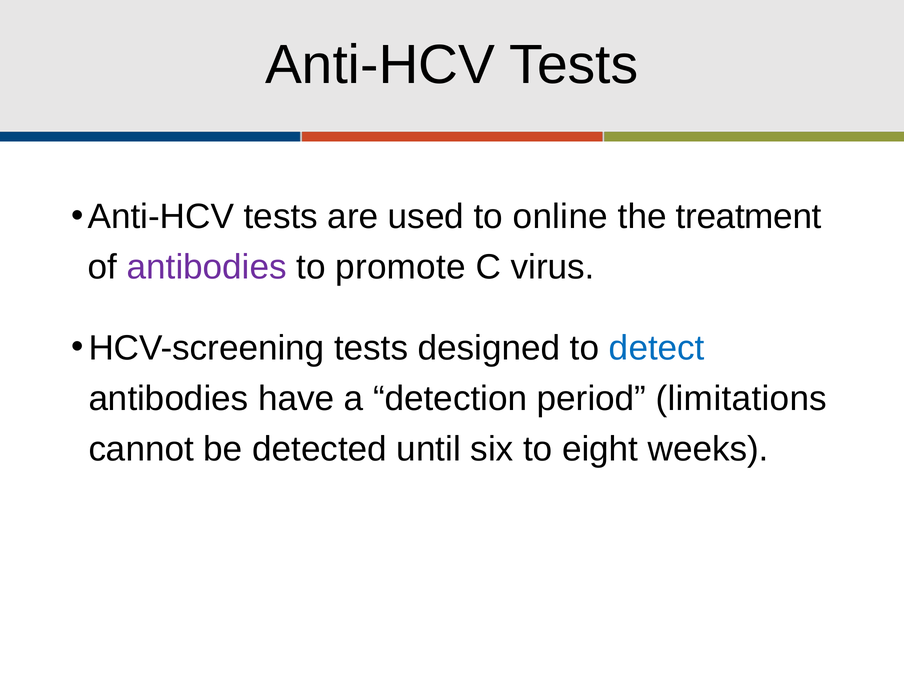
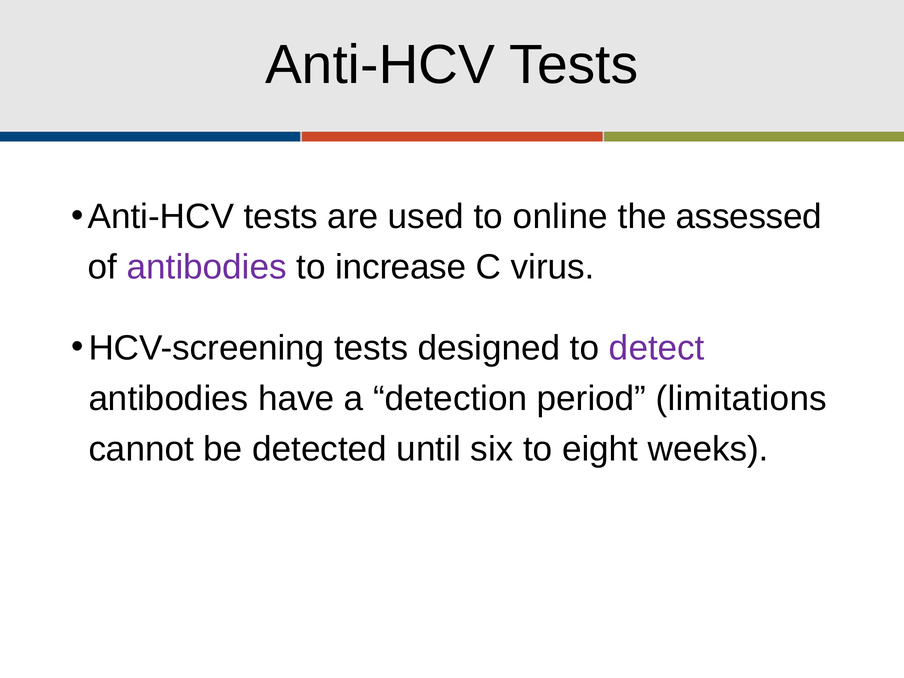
treatment: treatment -> assessed (749, 217)
promote: promote -> increase (401, 267)
detect colour: blue -> purple (657, 348)
